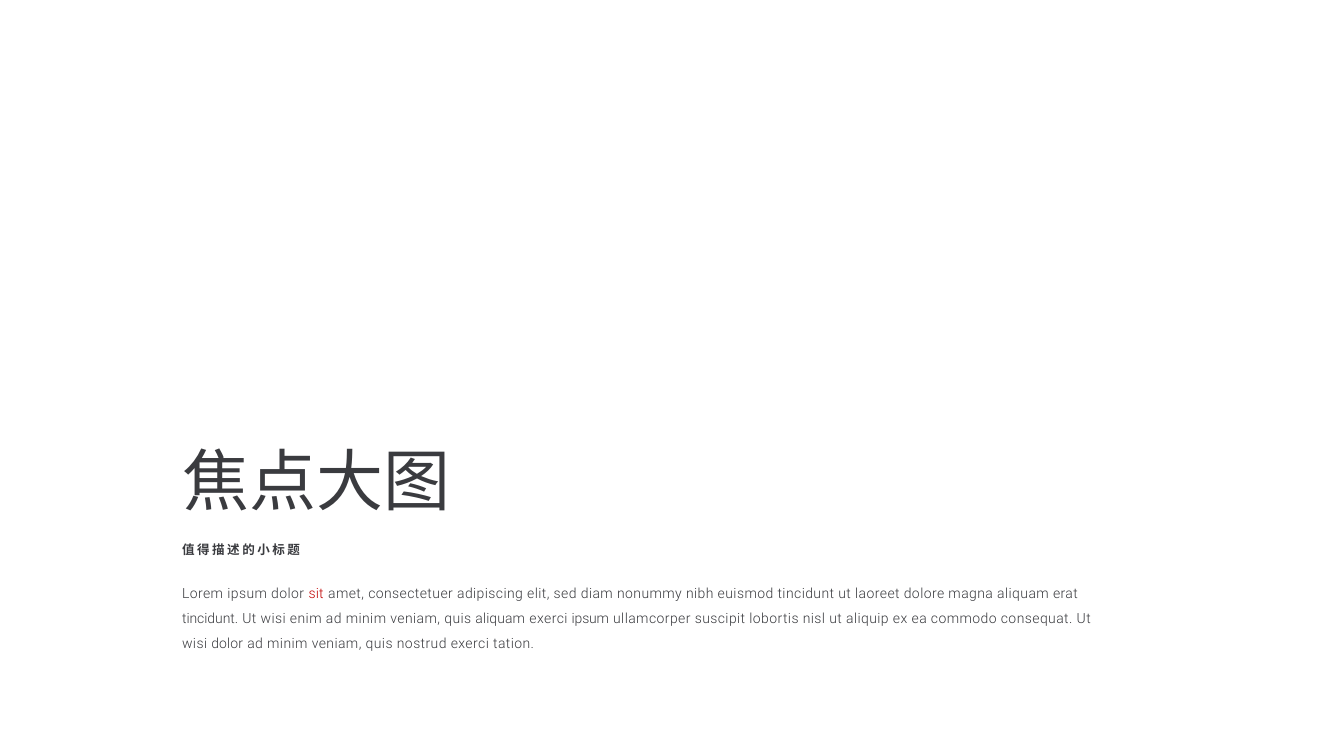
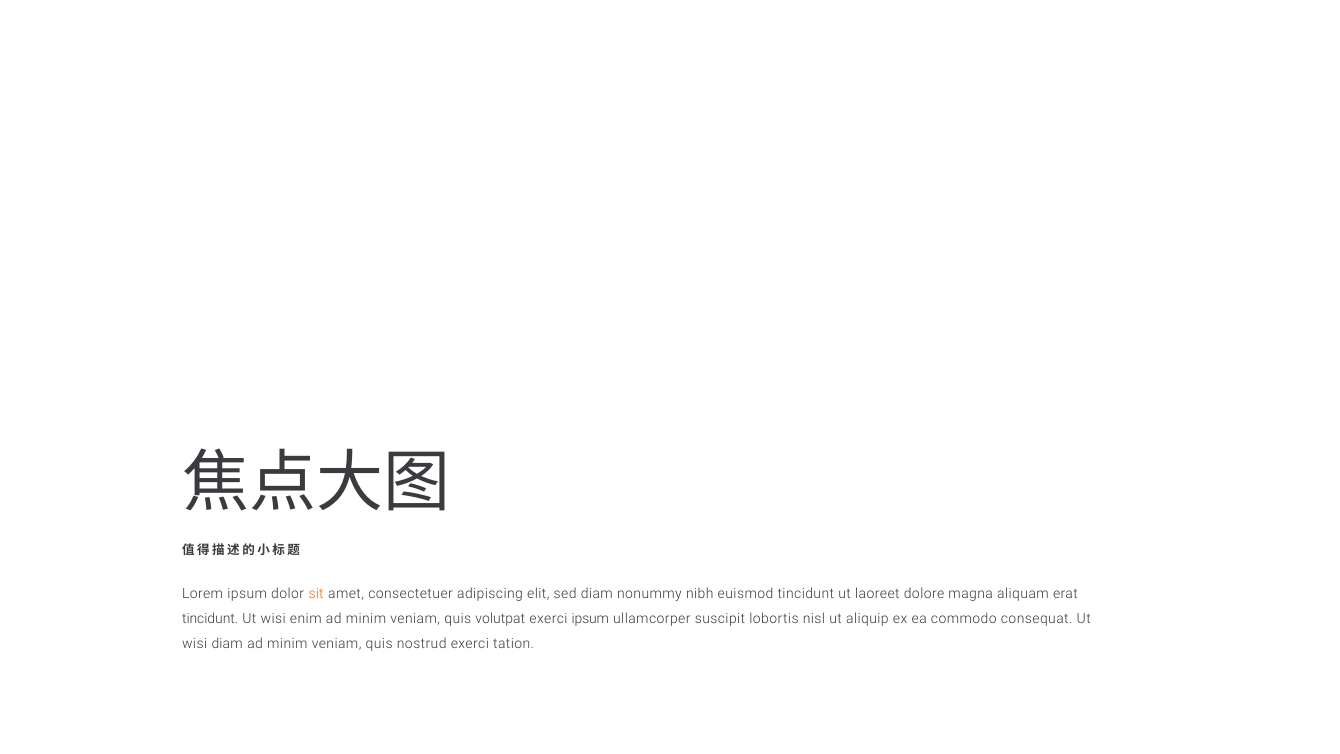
sit colour: red -> orange (316, 593)
quis aliquam: aliquam -> volutpat (500, 618)
wisi dolor: dolor -> diam (227, 644)
